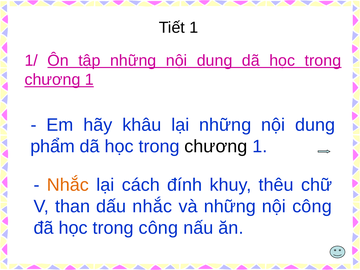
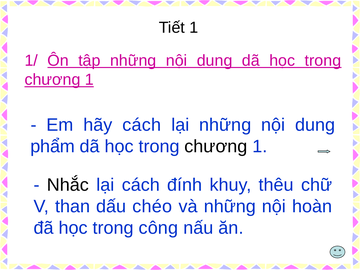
hãy khâu: khâu -> cách (142, 125)
Nhắc colour: orange -> black (68, 185)
dấu nhắc: nhắc -> chéo (152, 206)
nội công: công -> hoàn (312, 206)
